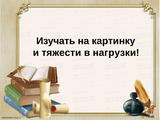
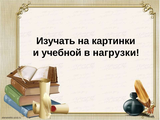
картинку: картинку -> картинки (114, 41)
тяжести: тяжести -> учебной (62, 53)
